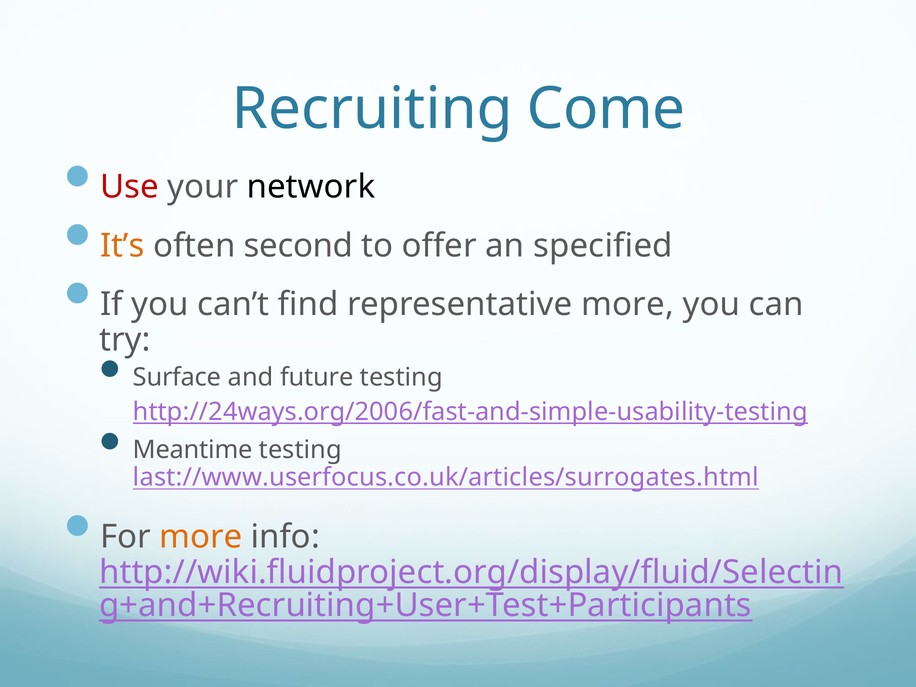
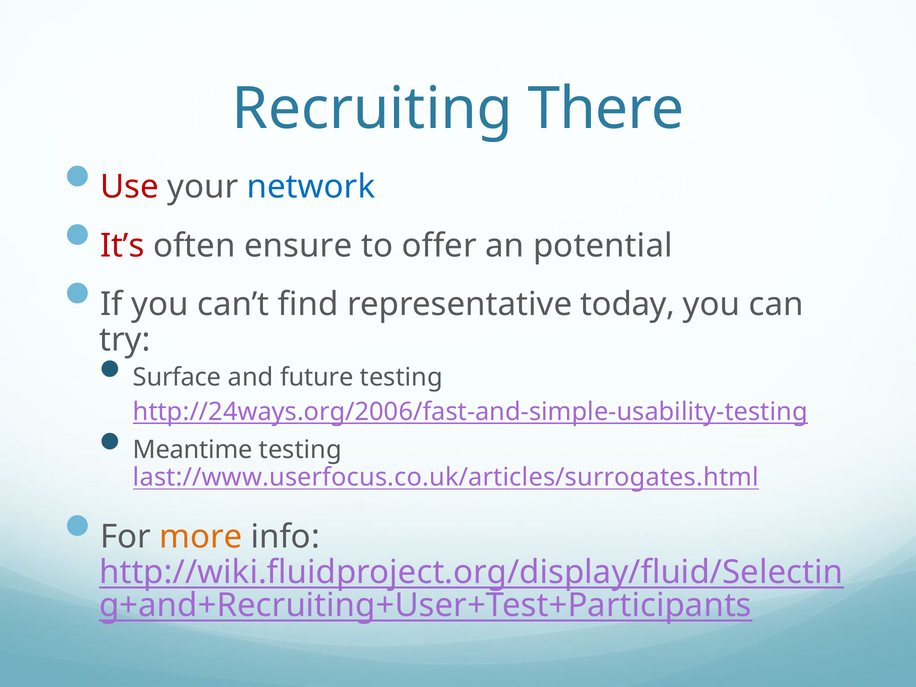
Come: Come -> There (606, 109)
network colour: black -> blue (311, 187)
It’s colour: orange -> red (122, 246)
second: second -> ensure (298, 246)
specified: specified -> potential (603, 246)
representative more: more -> today (628, 304)
